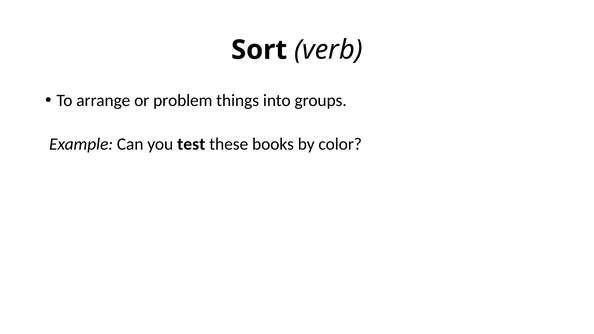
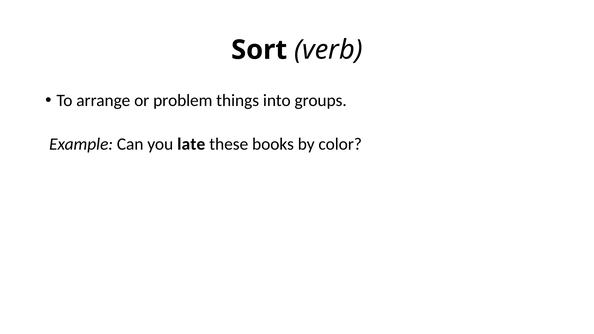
test: test -> late (191, 144)
